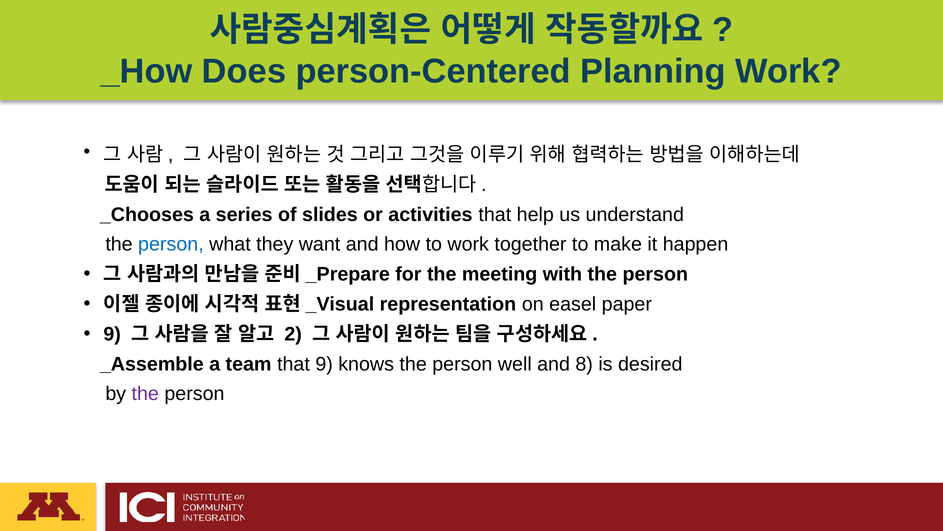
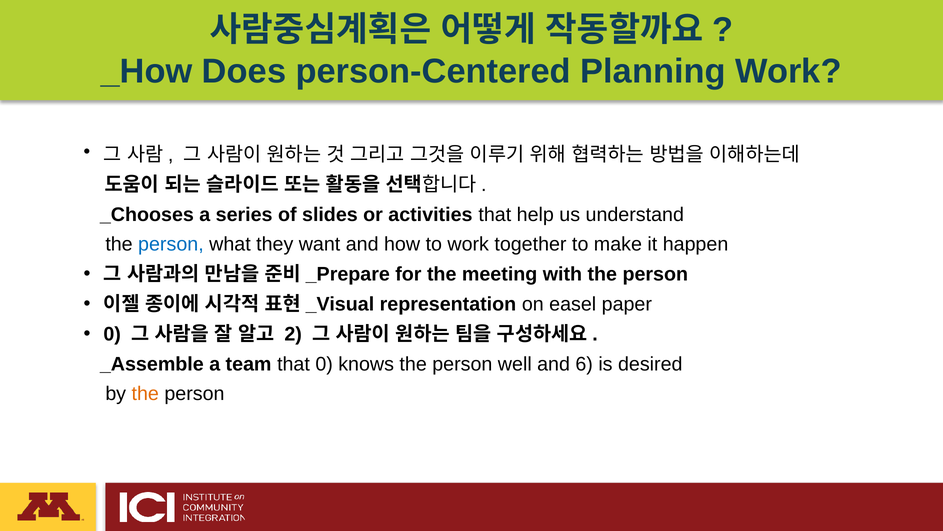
9: 9 -> 0 (112, 334)
that 9: 9 -> 0 (324, 364)
8: 8 -> 6 (584, 364)
the colour: purple -> orange (145, 394)
